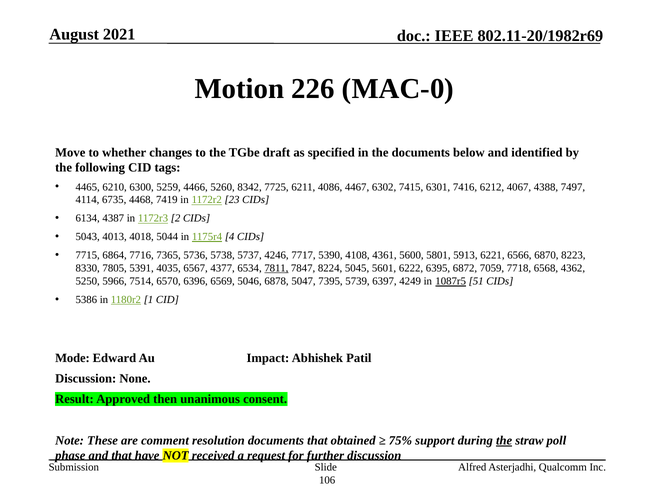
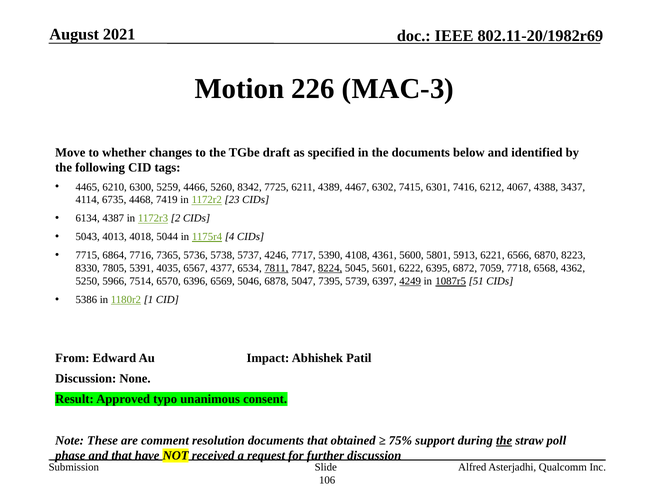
MAC-0: MAC-0 -> MAC-3 (398, 88)
4086: 4086 -> 4389 (330, 187)
7497: 7497 -> 3437 (573, 187)
8224 underline: none -> present (330, 268)
4249 underline: none -> present (410, 281)
Mode: Mode -> From (72, 358)
then: then -> typo (165, 399)
